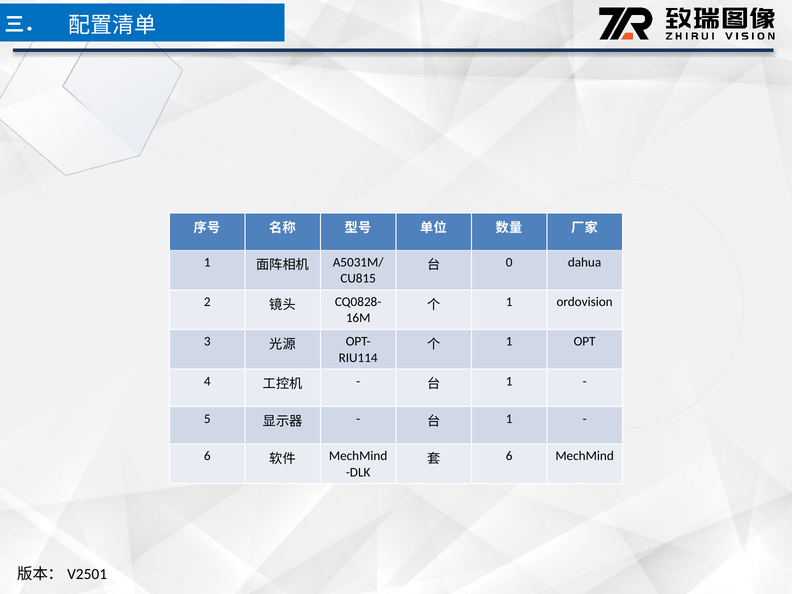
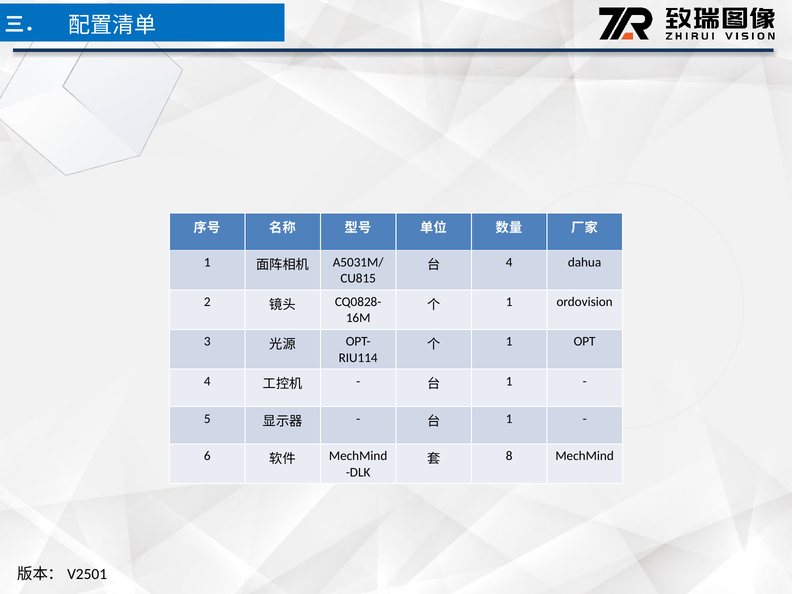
0: 0 -> 4 (509, 262)
6: 6 -> 8 (509, 456)
